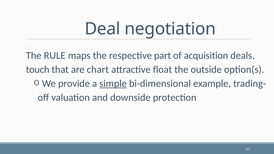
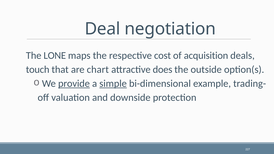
RULE: RULE -> LONE (55, 55)
part: part -> cost (163, 55)
float: float -> does (163, 70)
provide underline: none -> present (74, 84)
